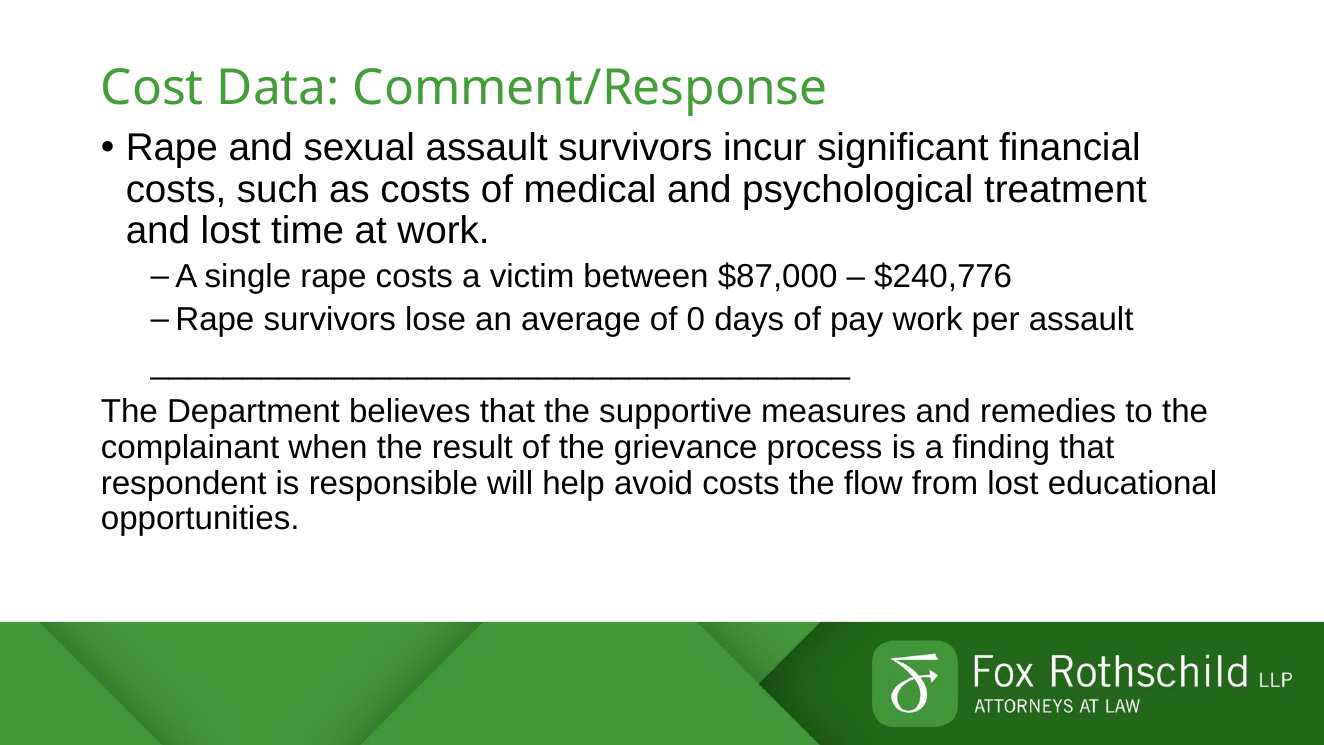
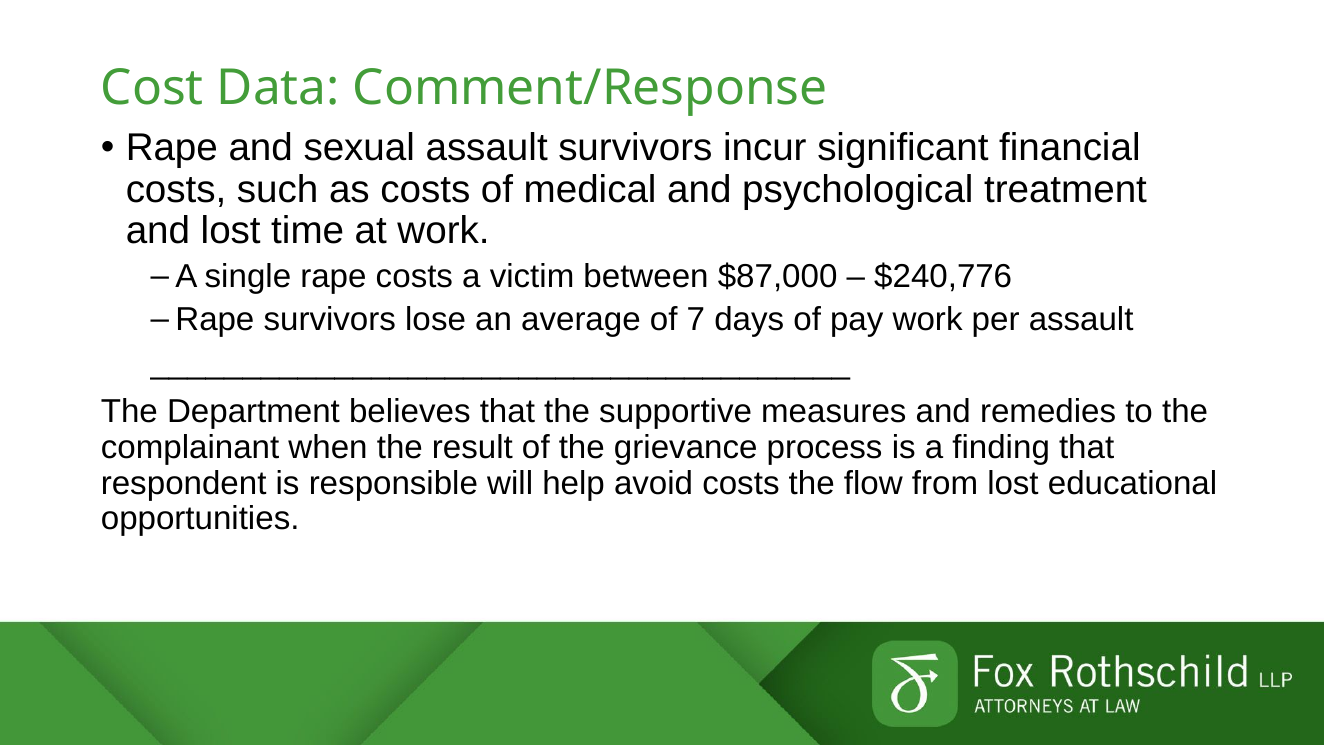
0: 0 -> 7 (696, 319)
